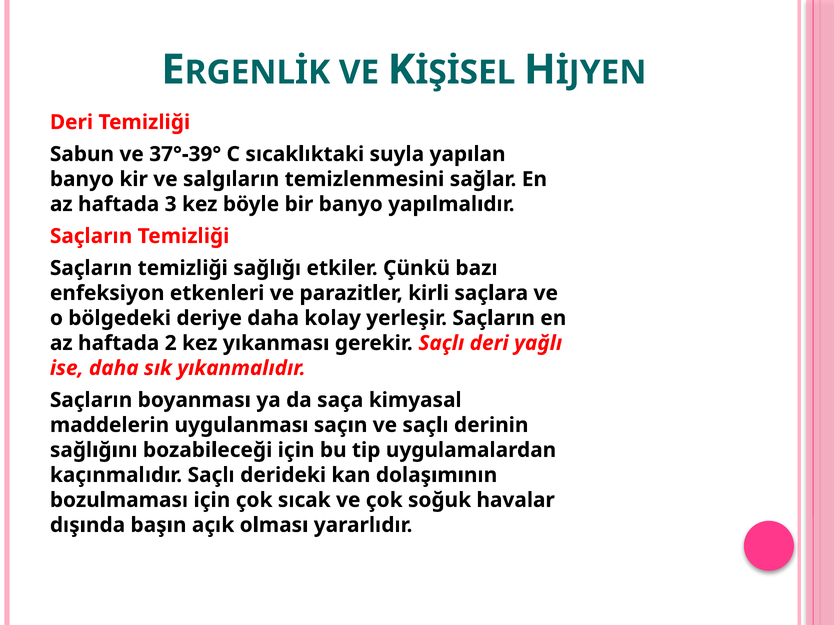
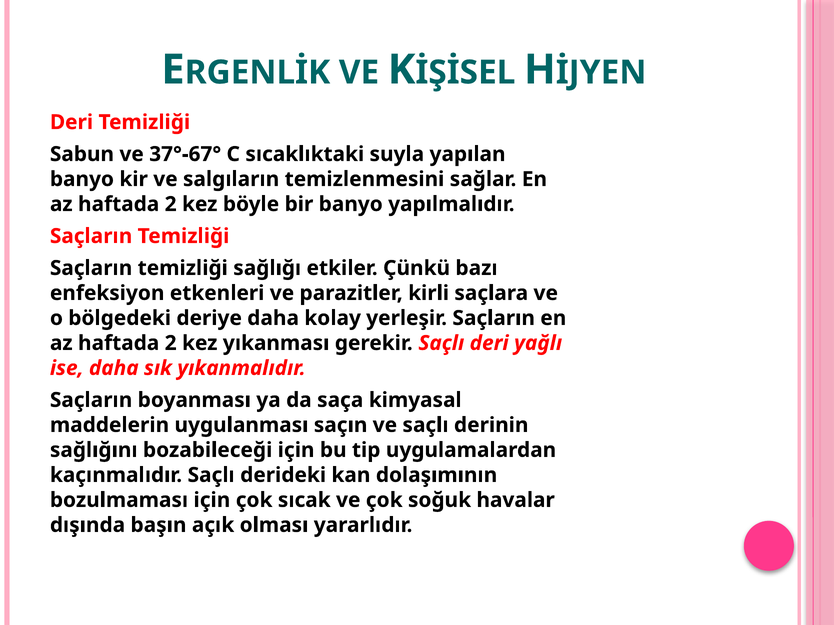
37°-39°: 37°-39° -> 37°-67° (185, 154)
3: 3 -> 2 (171, 204)
